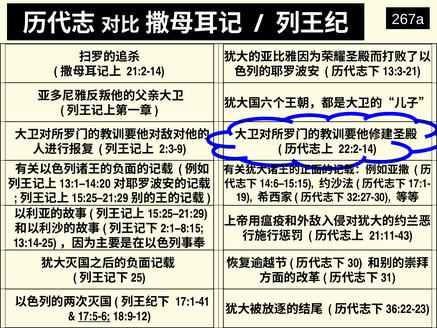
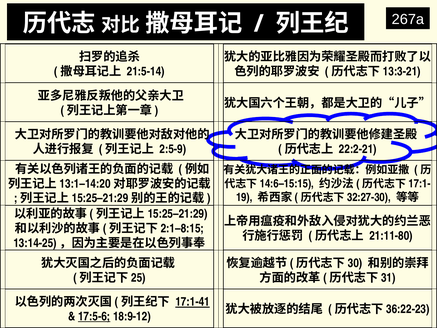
21:2-14: 21:2-14 -> 21:5-14 (146, 71)
2:3-9: 2:3-9 -> 2:5-9 (173, 149)
22:2-14: 22:2-14 -> 22:2-21 (358, 149)
21:11-43: 21:11-43 -> 21:11-80 (391, 236)
17:1-41 underline: none -> present (193, 302)
